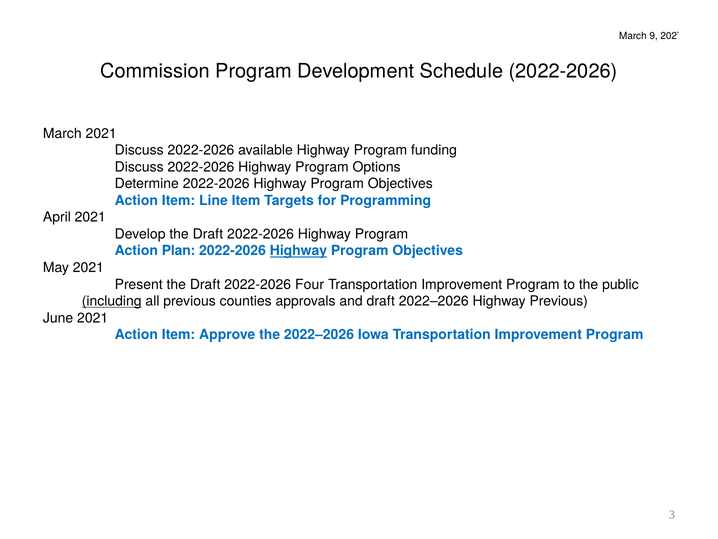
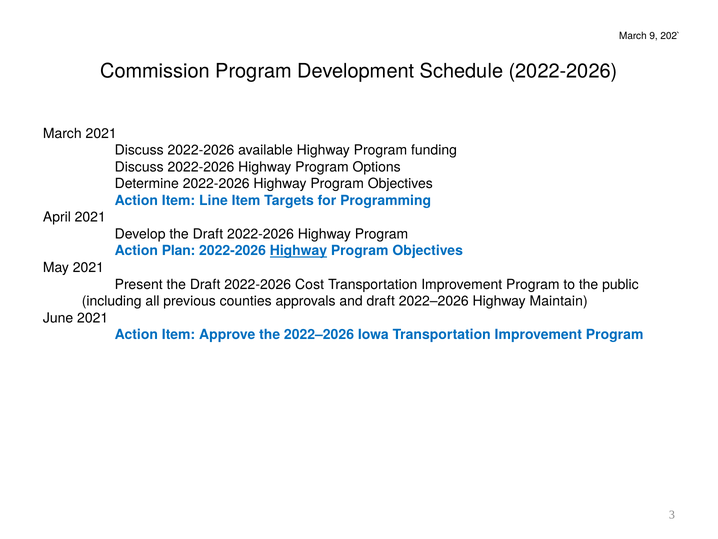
Four: Four -> Cost (310, 284)
including underline: present -> none (112, 301)
Highway Previous: Previous -> Maintain (559, 301)
